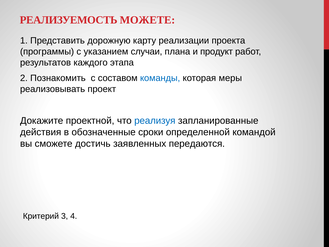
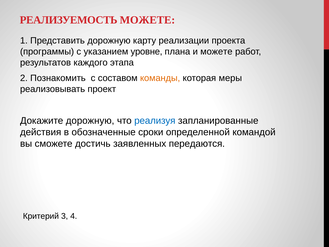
случаи: случаи -> уровне (147, 51)
и продукт: продукт -> можете (216, 51)
команды colour: blue -> orange (160, 78)
Докажите проектной: проектной -> дорожную (90, 120)
